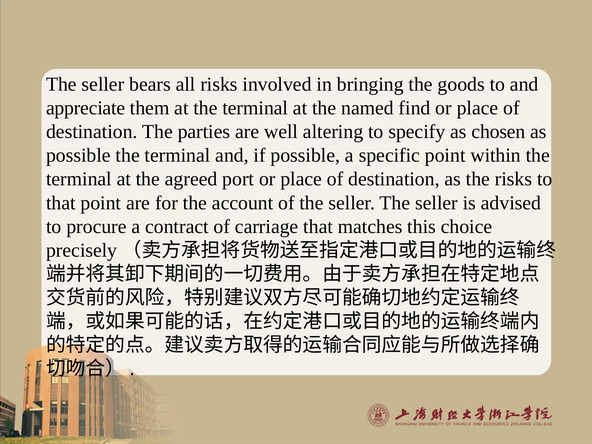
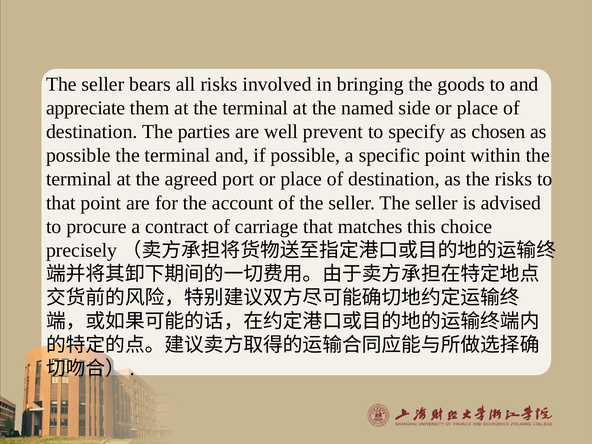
find: find -> side (415, 108)
altering: altering -> prevent (333, 132)
